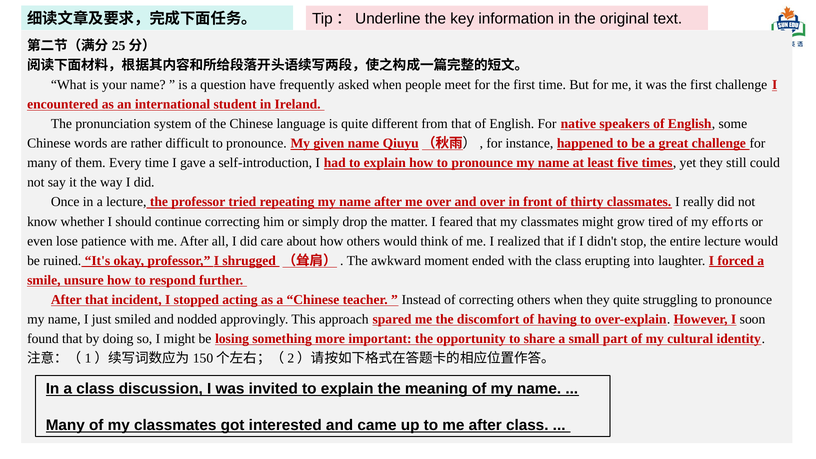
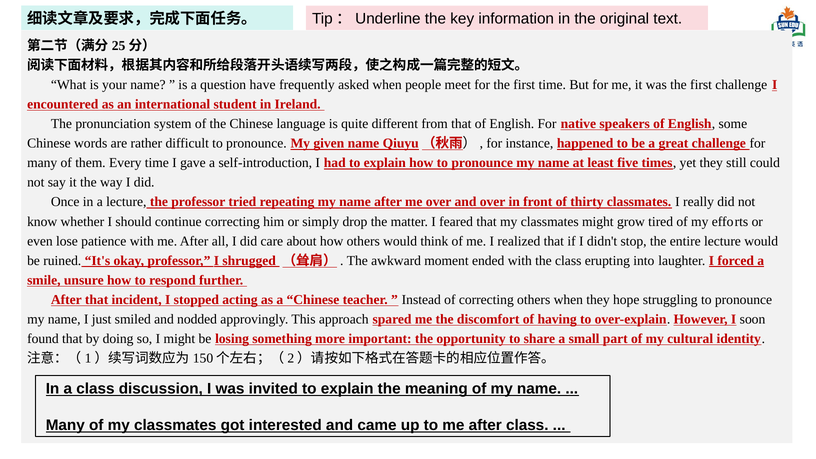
they quite: quite -> hope (626, 300)
